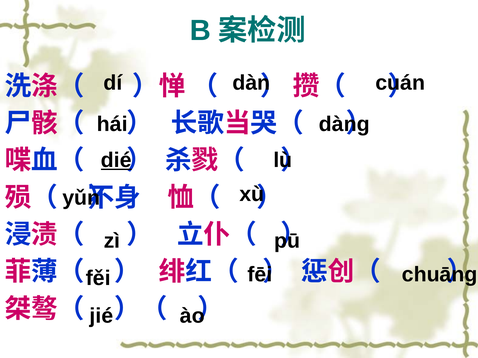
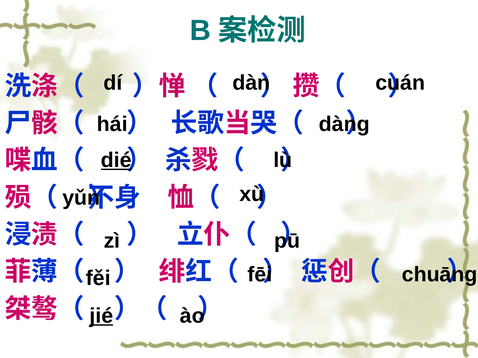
jié underline: none -> present (101, 316)
